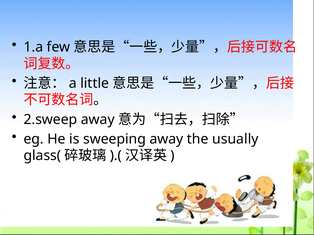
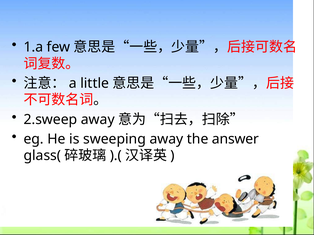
usually: usually -> answer (235, 139)
